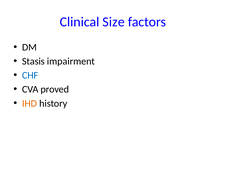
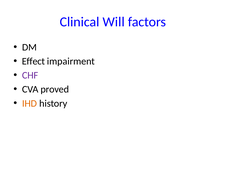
Size: Size -> Will (114, 22)
Stasis: Stasis -> Effect (33, 61)
CHF colour: blue -> purple (30, 76)
